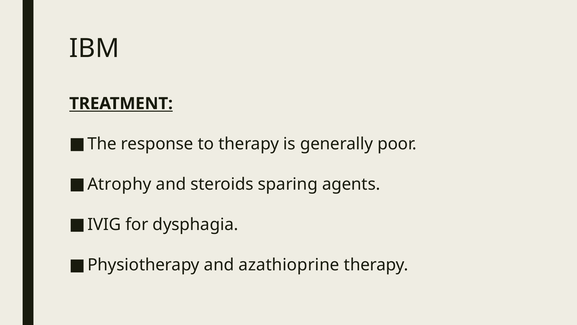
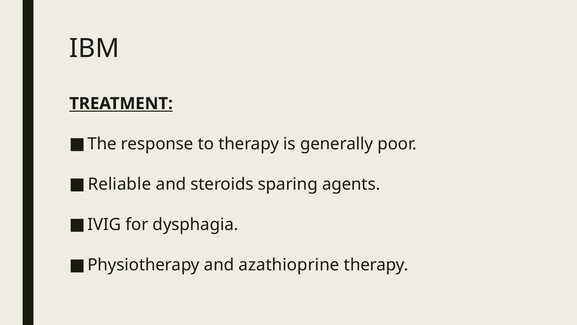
Atrophy: Atrophy -> Reliable (119, 184)
